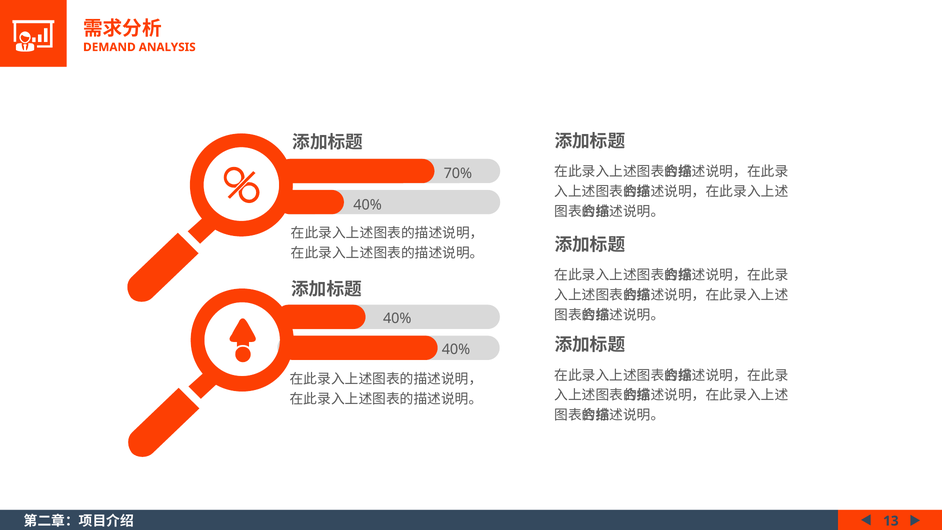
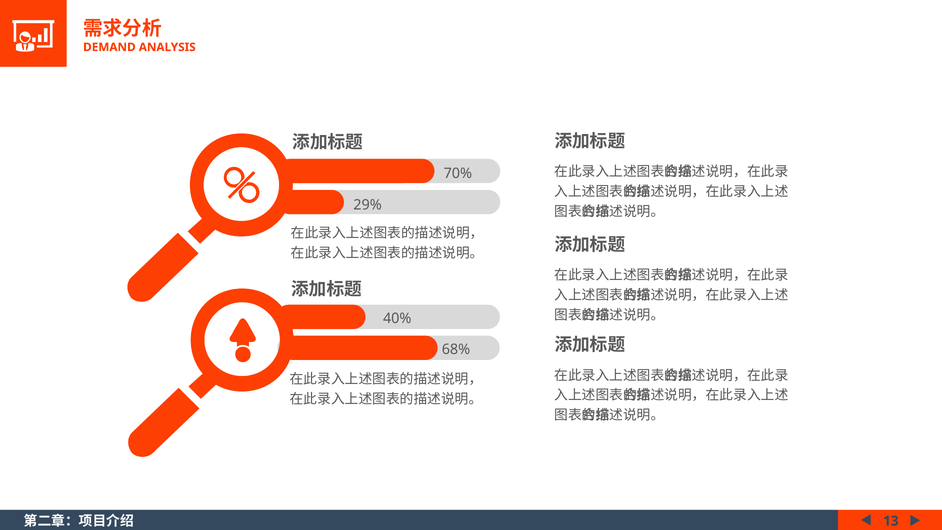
40%: 40% -> 29% (368, 205)
40%: 40% -> 68% (456, 349)
